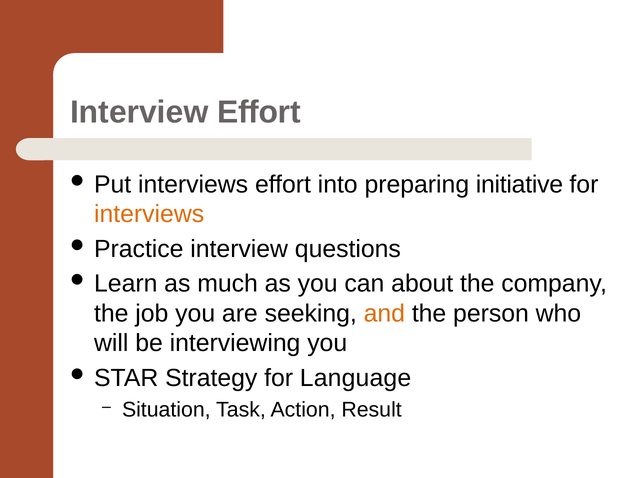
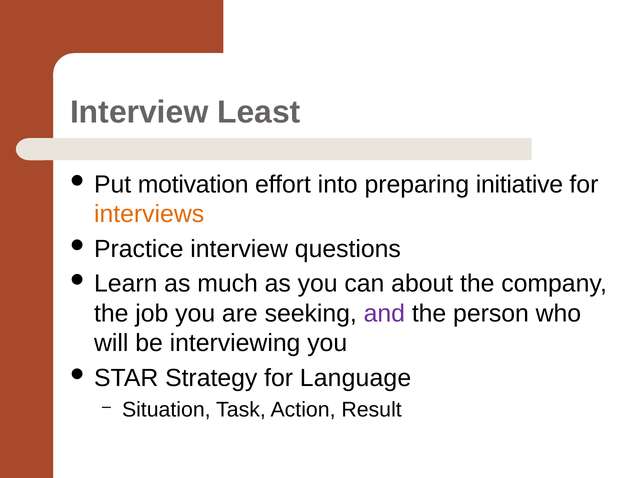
Interview Effort: Effort -> Least (259, 112)
Put interviews: interviews -> motivation (193, 185)
and colour: orange -> purple (384, 314)
